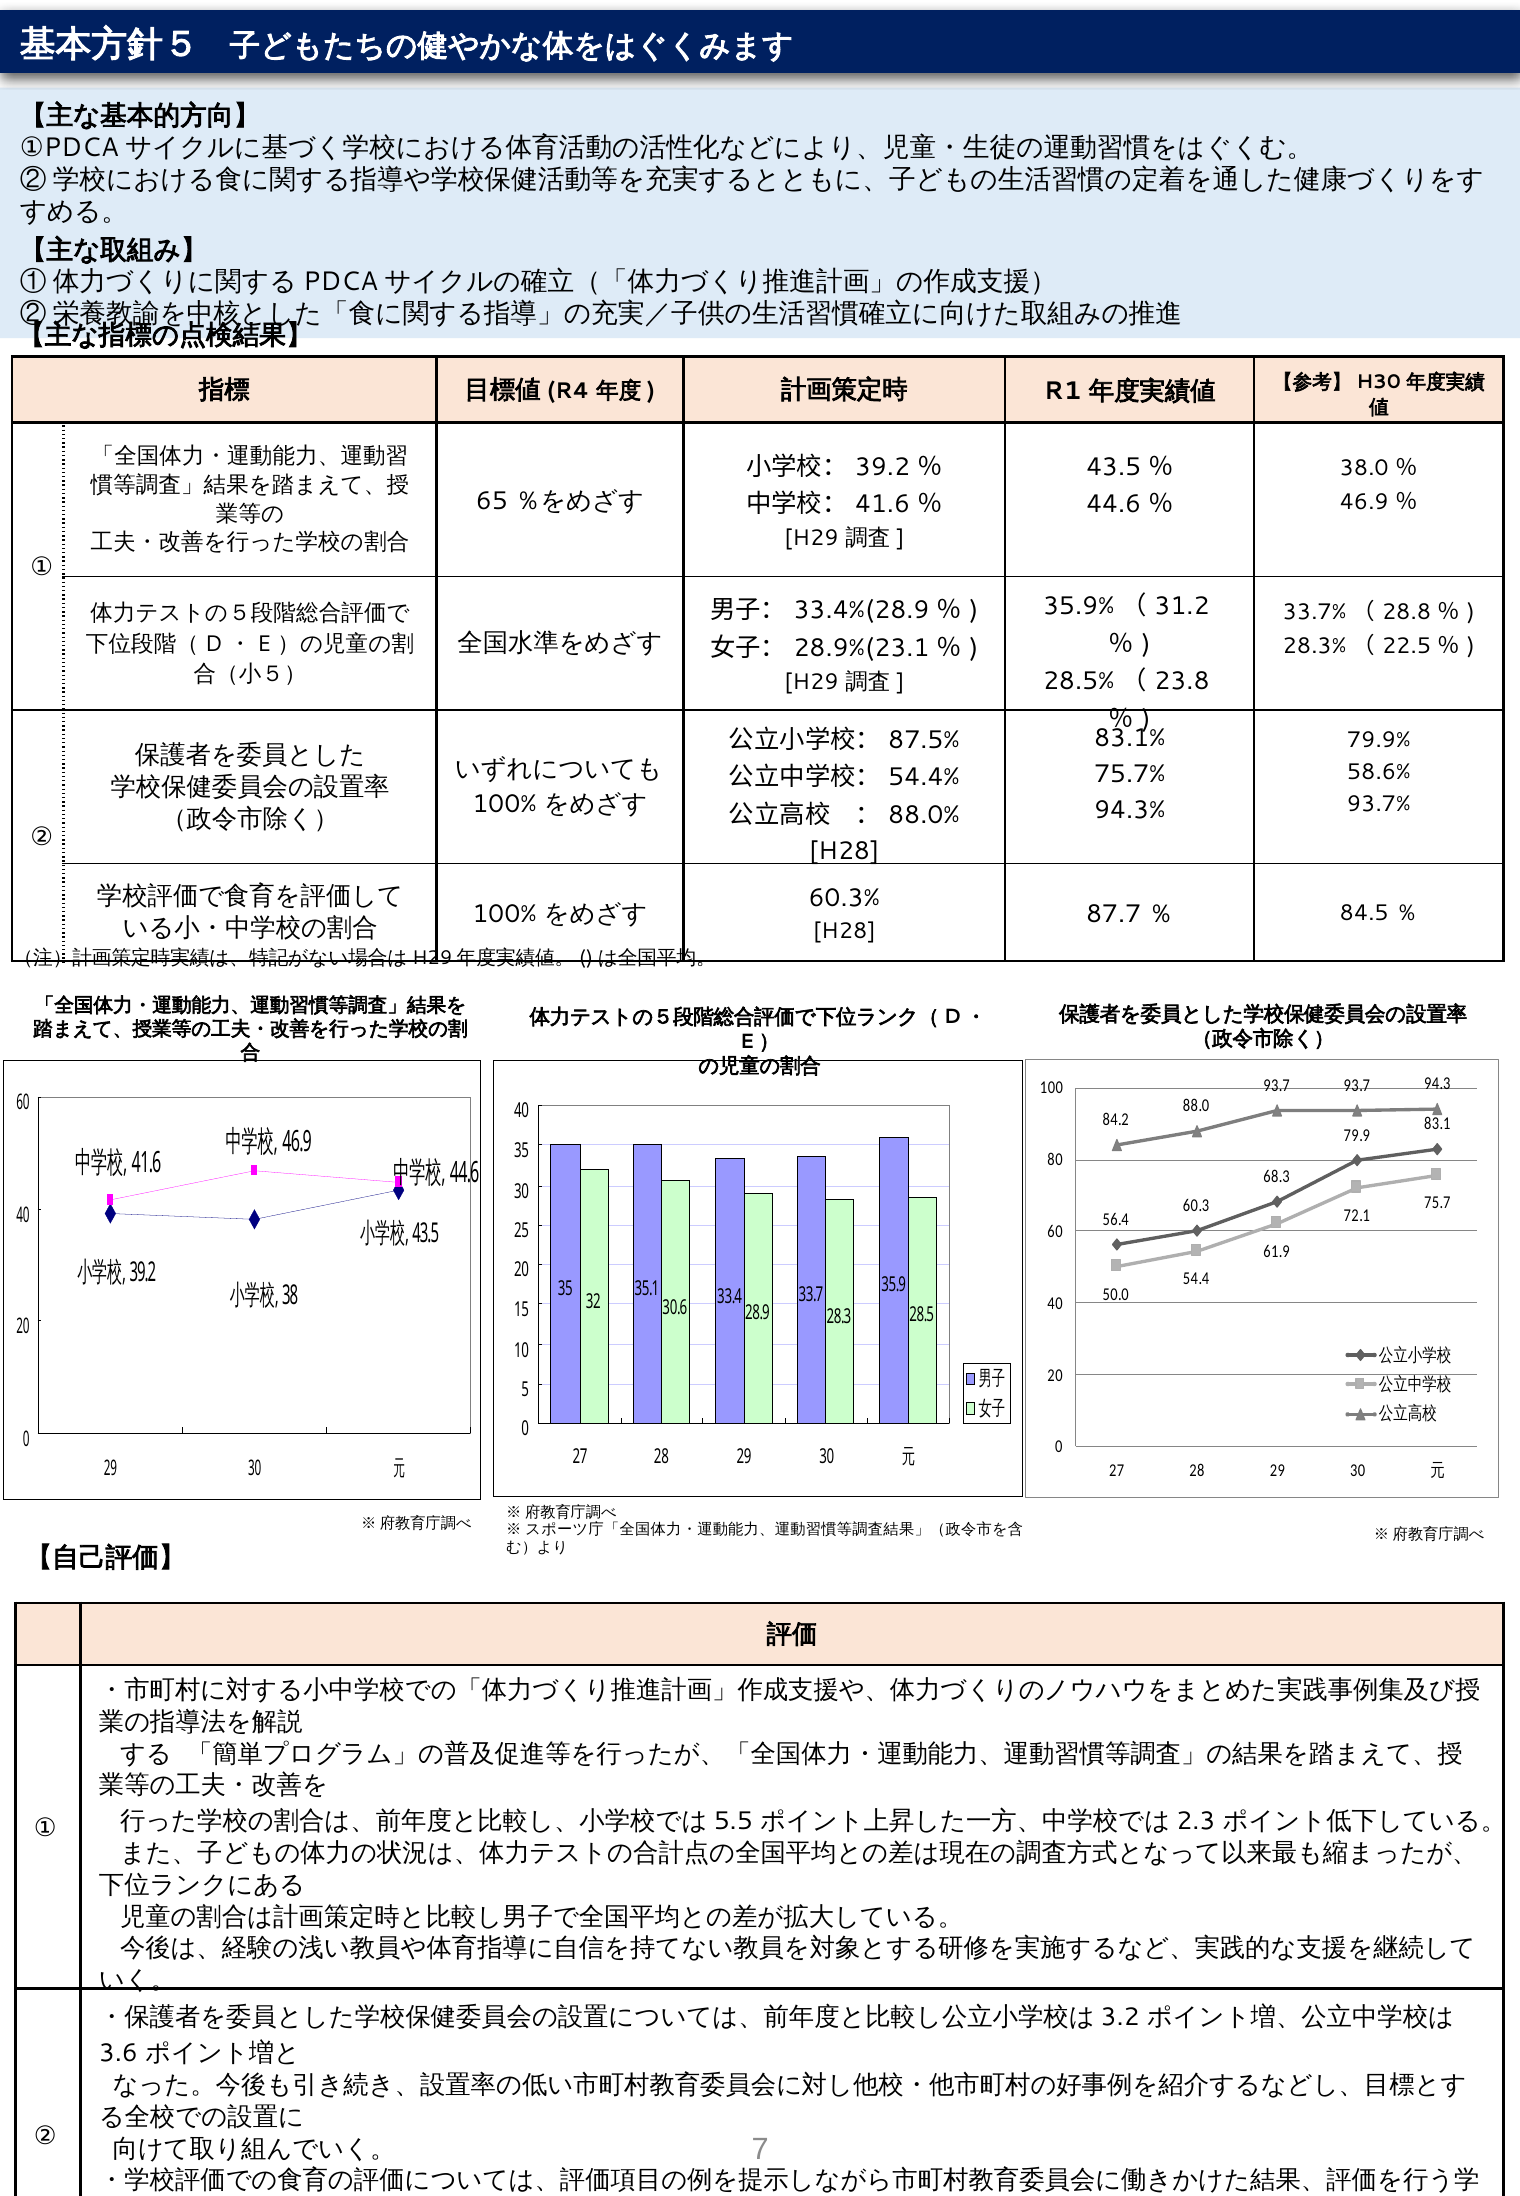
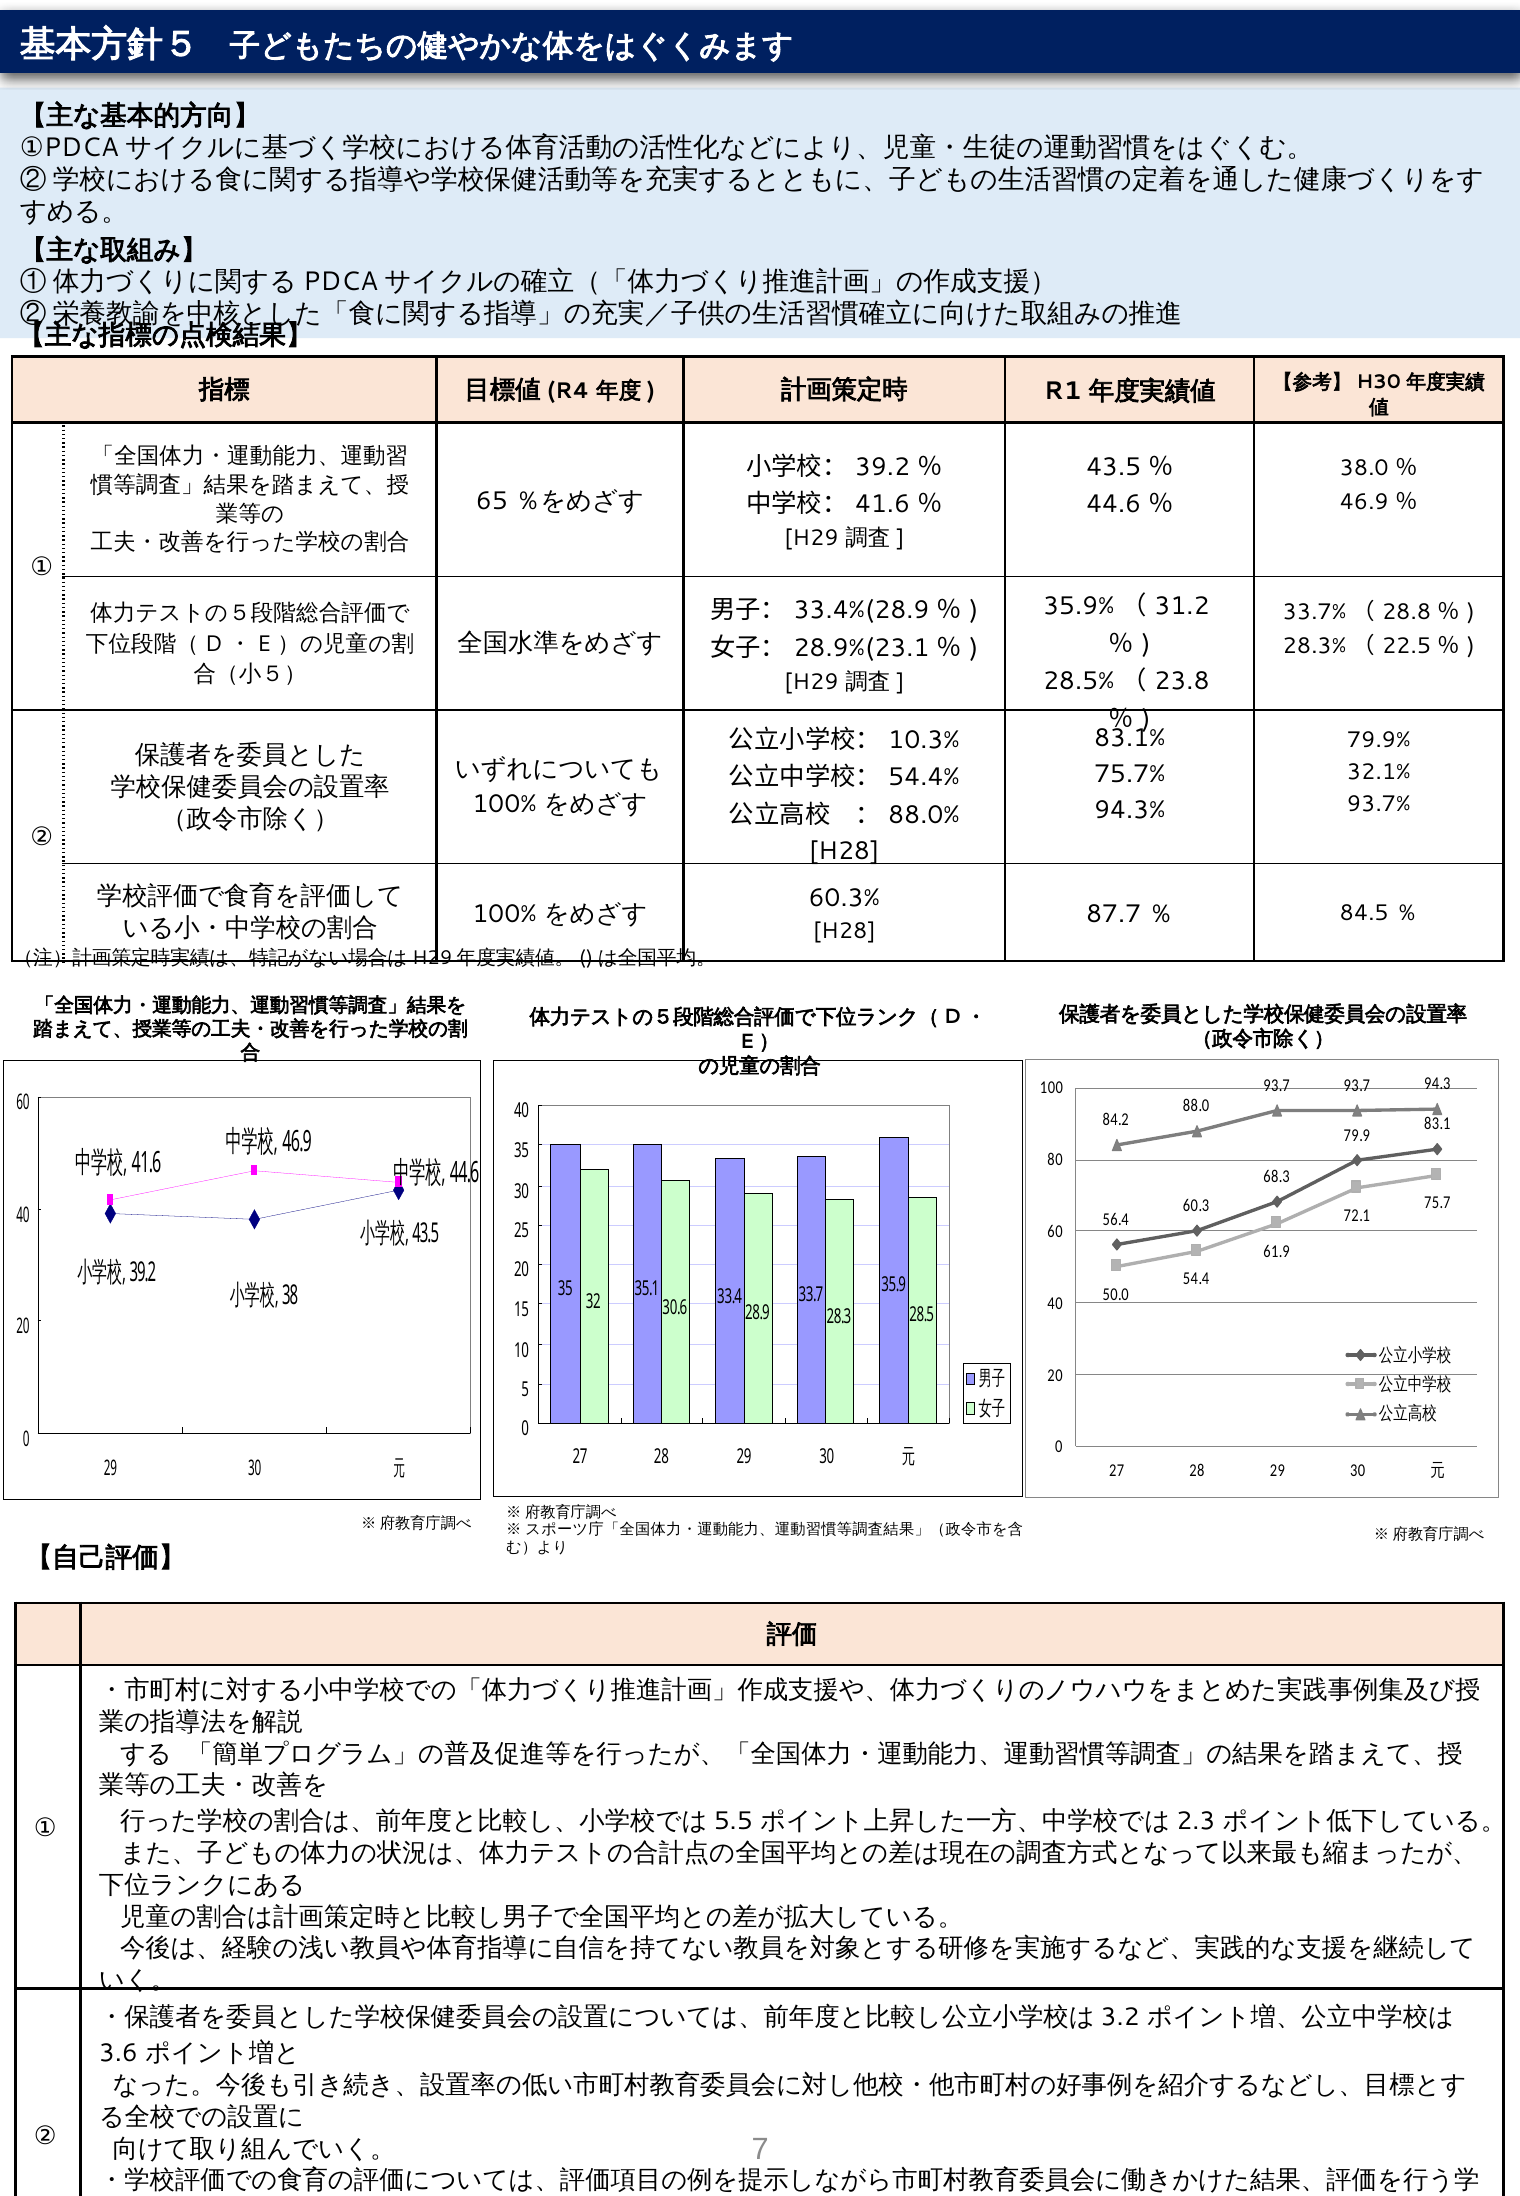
87.5%: 87.5% -> 10.3% (924, 740)
58.6%: 58.6% -> 32.1% (1379, 772)
